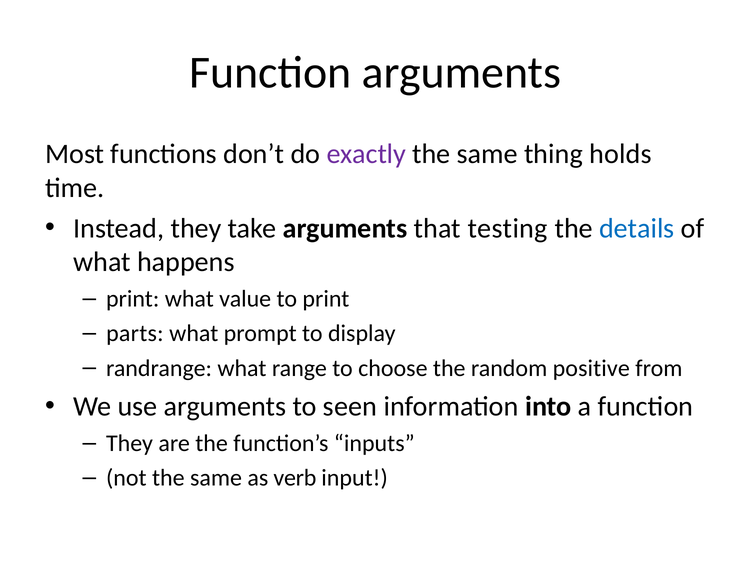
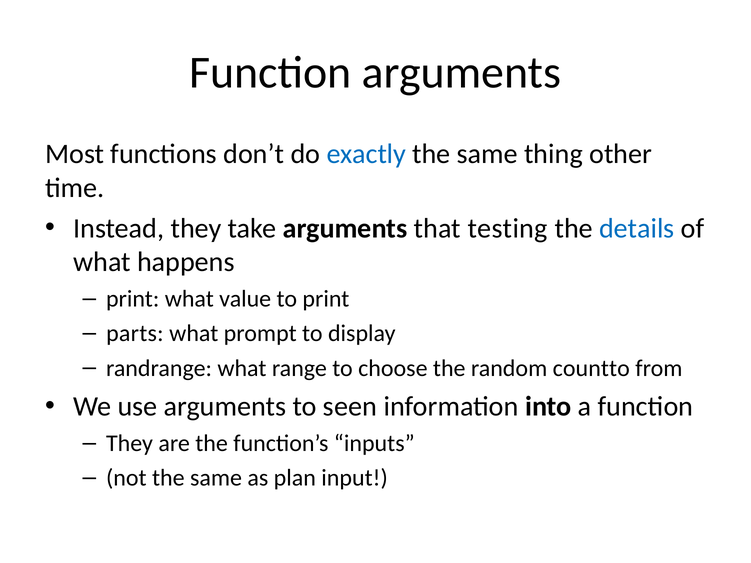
exactly colour: purple -> blue (366, 154)
holds: holds -> other (621, 154)
positive: positive -> countto (591, 368)
verb: verb -> plan (295, 478)
